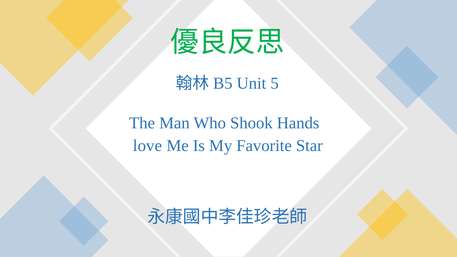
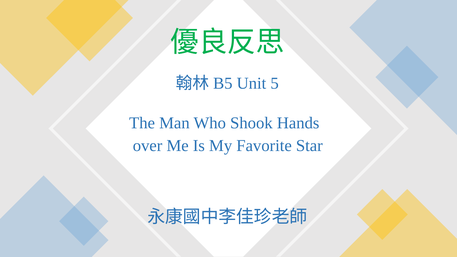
love: love -> over (148, 146)
